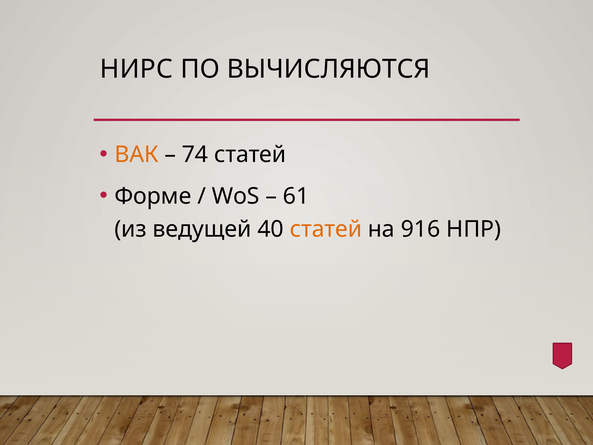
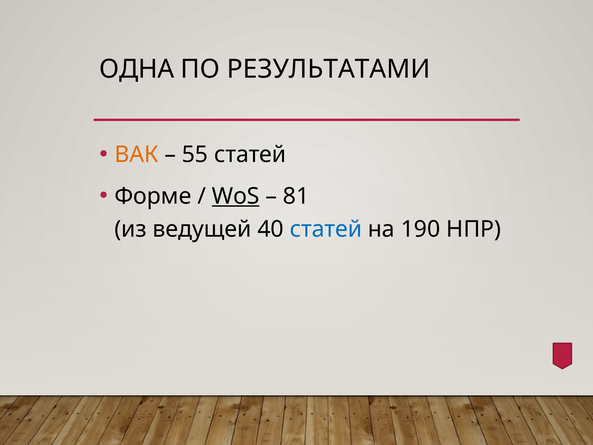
НИРС: НИРС -> ОДНА (137, 69)
ВЫЧИСЛЯЮТСЯ: ВЫЧИСЛЯЮТСЯ -> РЕЗУЛЬТАТАМИ (329, 69)
74: 74 -> 55 (195, 155)
WoS underline: none -> present (236, 196)
61: 61 -> 81 (296, 196)
статей colour: orange -> blue (326, 229)
916: 916 -> 190 (421, 229)
